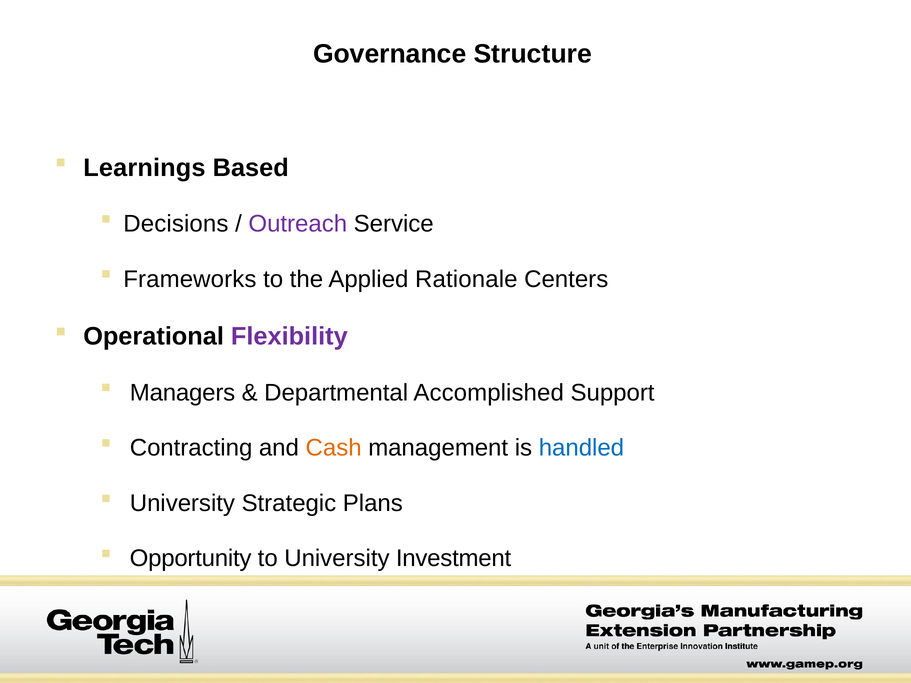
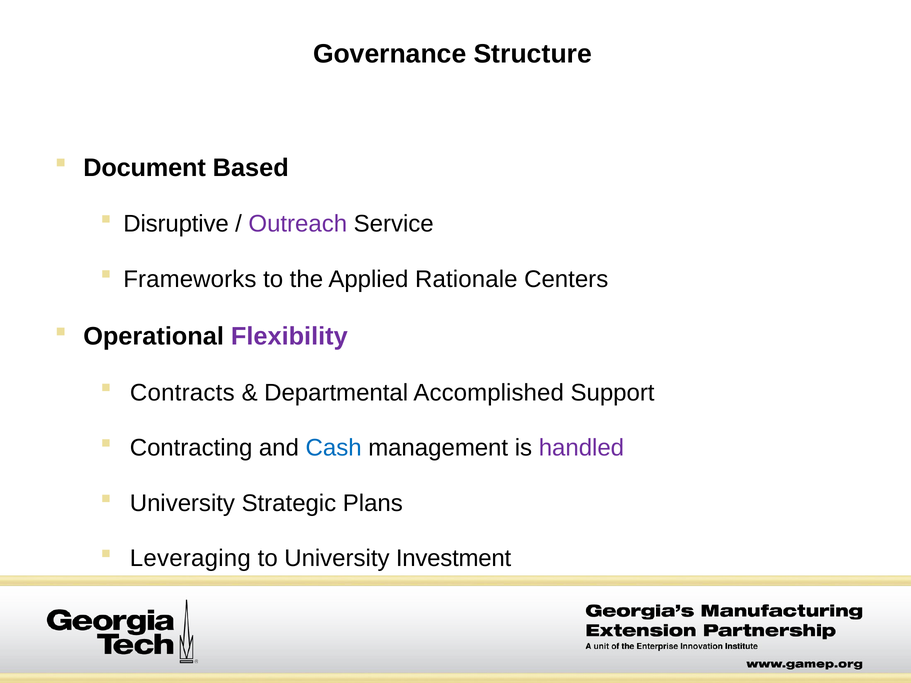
Learnings: Learnings -> Document (145, 168)
Decisions: Decisions -> Disruptive (176, 224)
Managers: Managers -> Contracts (182, 393)
Cash colour: orange -> blue (334, 448)
handled colour: blue -> purple (581, 448)
Opportunity: Opportunity -> Leveraging (190, 559)
